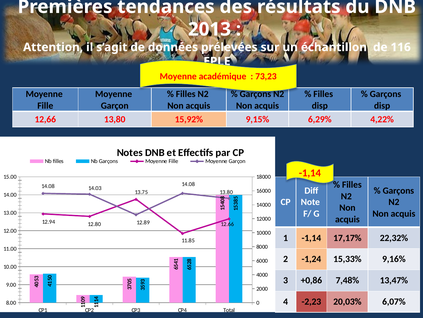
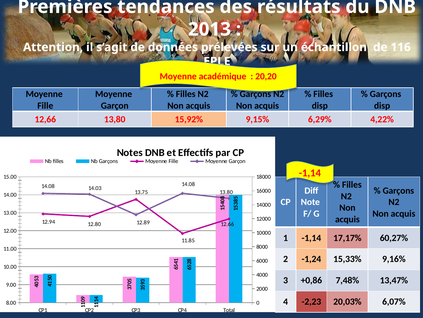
73,23: 73,23 -> 20,20 (266, 76)
22,32%: 22,32% -> 60,27% (394, 237)
